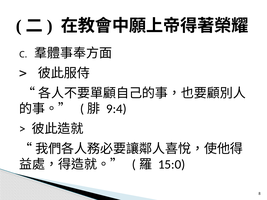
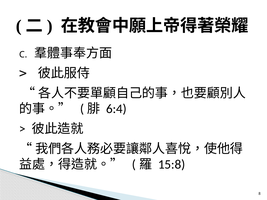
9:4: 9:4 -> 6:4 (116, 109)
15:0: 15:0 -> 15:8 (172, 165)
